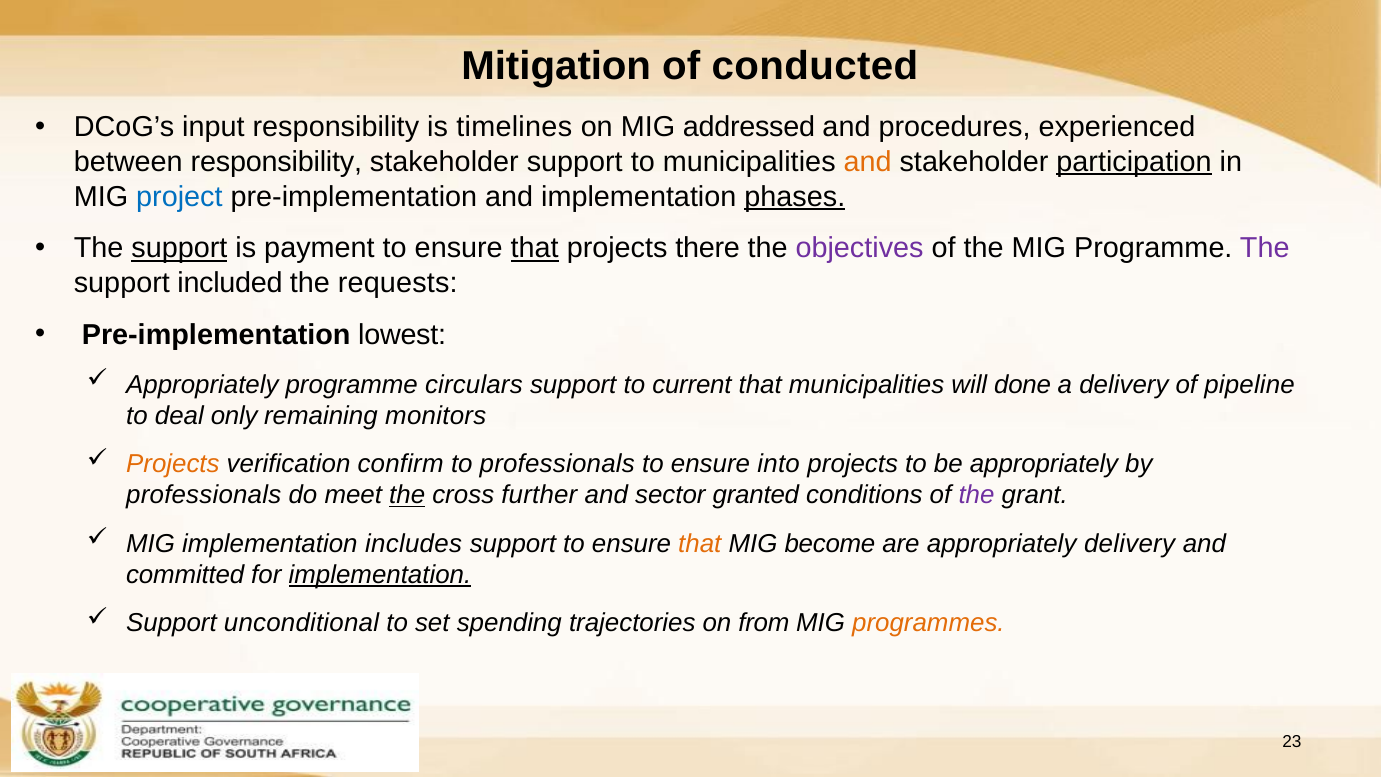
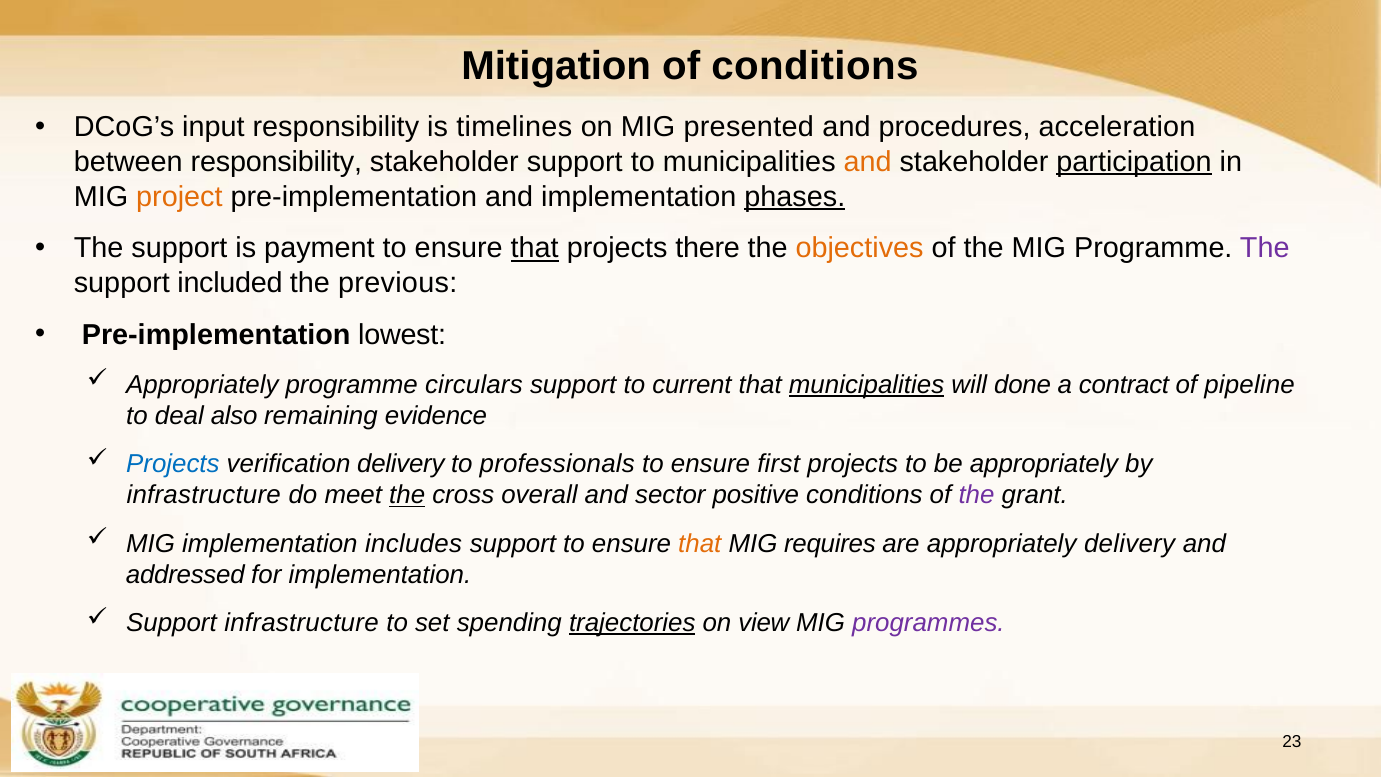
of conducted: conducted -> conditions (815, 66)
addressed: addressed -> presented (749, 127)
experienced: experienced -> acceleration (1117, 127)
project colour: blue -> orange (179, 196)
support underline: present -> none (179, 248)
objectives colour: purple -> orange (860, 248)
requests: requests -> previous (398, 283)
municipalities underline: none -> present (867, 385)
a delivery: delivery -> contract (1124, 385)
only: only -> also (234, 416)
monitors: monitors -> evidence (436, 416)
Projects colour: orange -> blue (173, 464)
verification confirm: confirm -> delivery (401, 464)
into: into -> first (779, 464)
professionals: professionals -> infrastructure (204, 495)
further: further -> overall (539, 495)
granted: granted -> positive (756, 495)
become: become -> requires (830, 543)
committed: committed -> addressed (185, 574)
implementation underline: present -> none (380, 574)
Support unconditional: unconditional -> infrastructure (301, 623)
trajectories underline: none -> present (632, 623)
from: from -> view (764, 623)
programmes colour: orange -> purple (928, 623)
